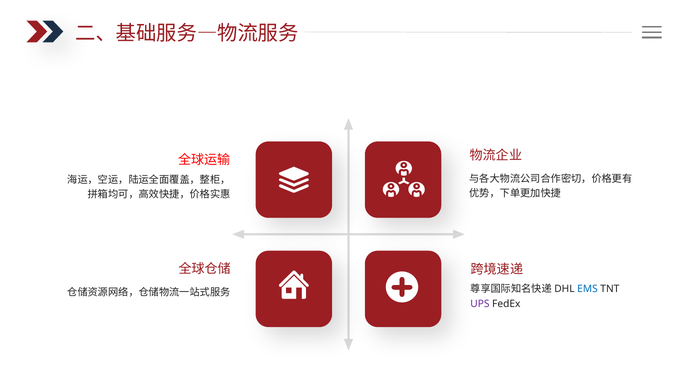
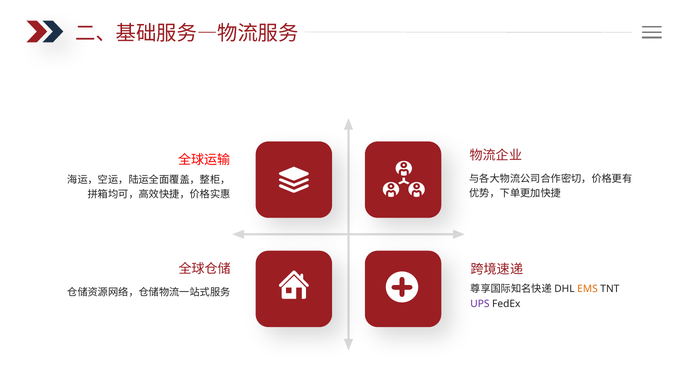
EMS colour: blue -> orange (587, 289)
